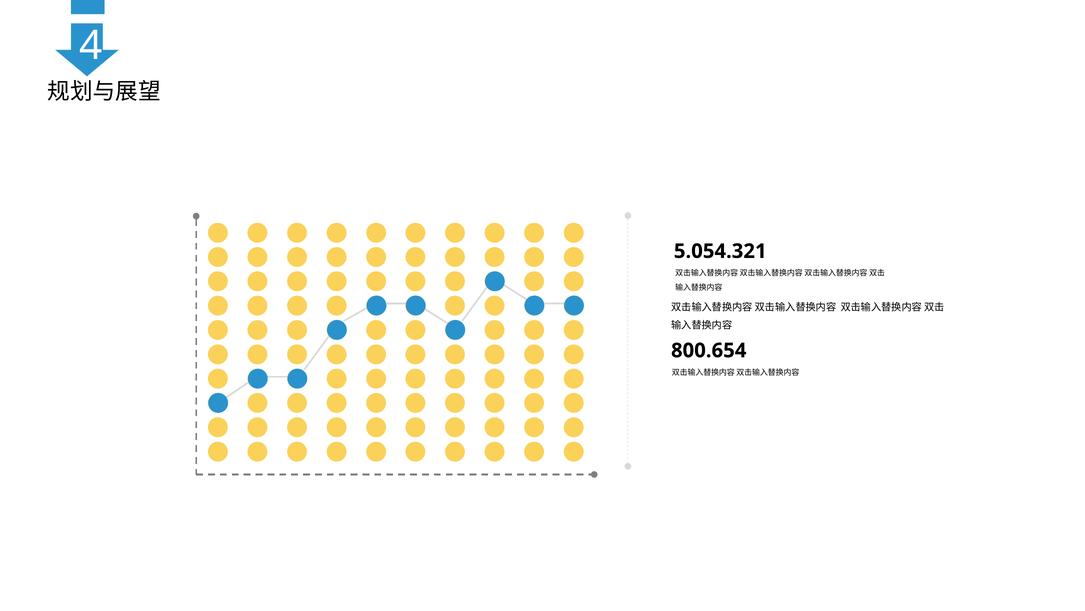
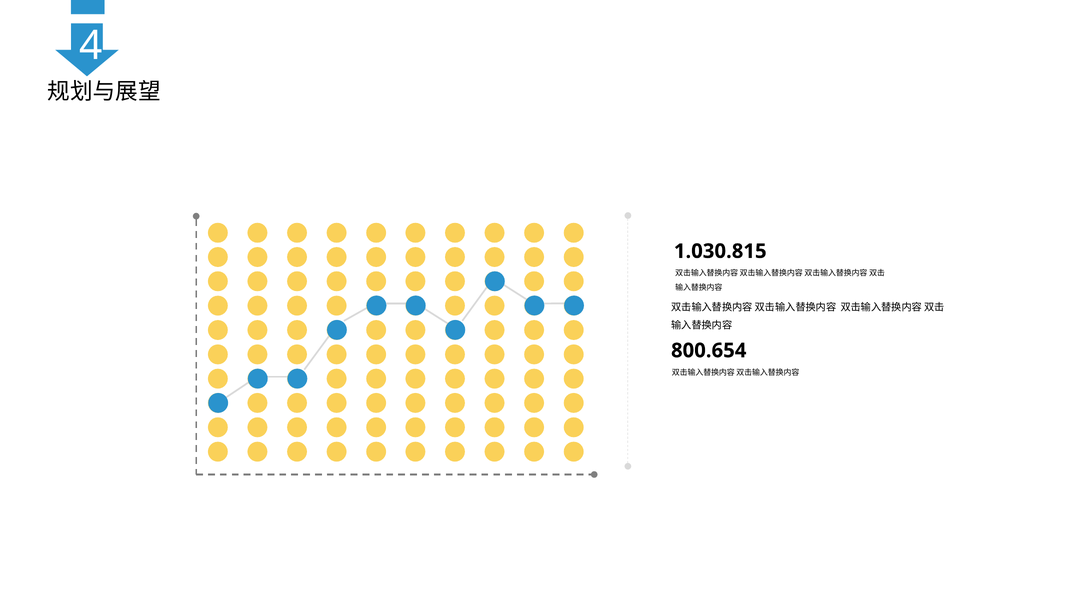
5.054.321: 5.054.321 -> 1.030.815 (720, 251)
